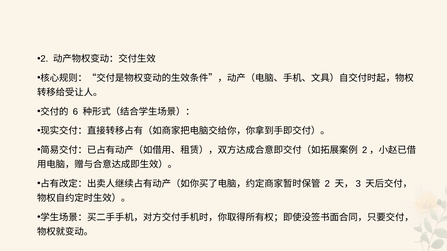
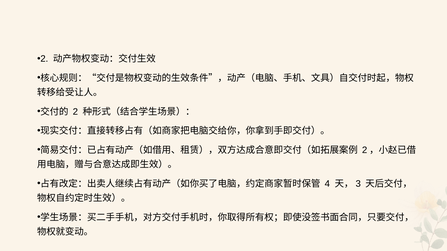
6: 6 -> 2 (75, 112)
2: 2 -> 4 (327, 184)
